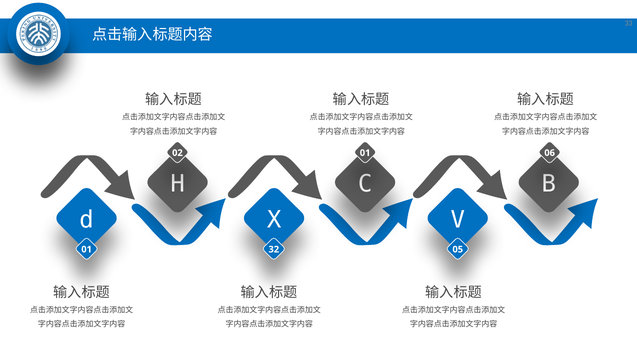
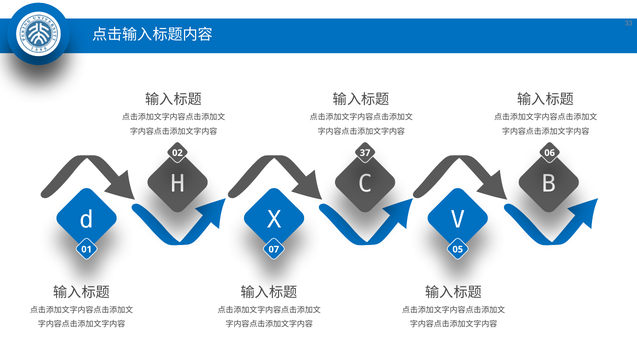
02 01: 01 -> 37 (365, 153)
32: 32 -> 07 (274, 250)
